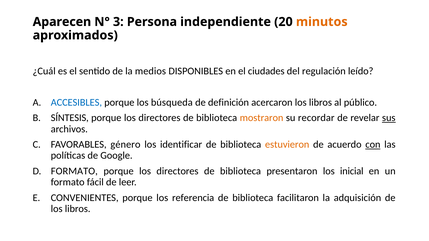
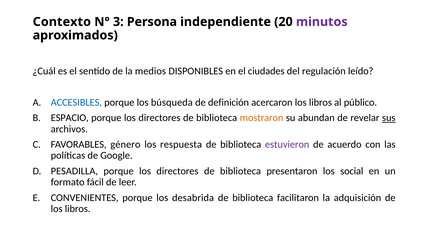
Aparecen: Aparecen -> Contexto (62, 22)
minutos colour: orange -> purple (322, 22)
SÍNTESIS: SÍNTESIS -> ESPACIO (70, 118)
recordar: recordar -> abundan (316, 118)
identificar: identificar -> respuesta (181, 145)
estuvieron colour: orange -> purple (287, 145)
con underline: present -> none (373, 145)
FORMATO: FORMATO -> PESADILLA (74, 171)
inicial: inicial -> social (352, 171)
referencia: referencia -> desabrida (193, 198)
